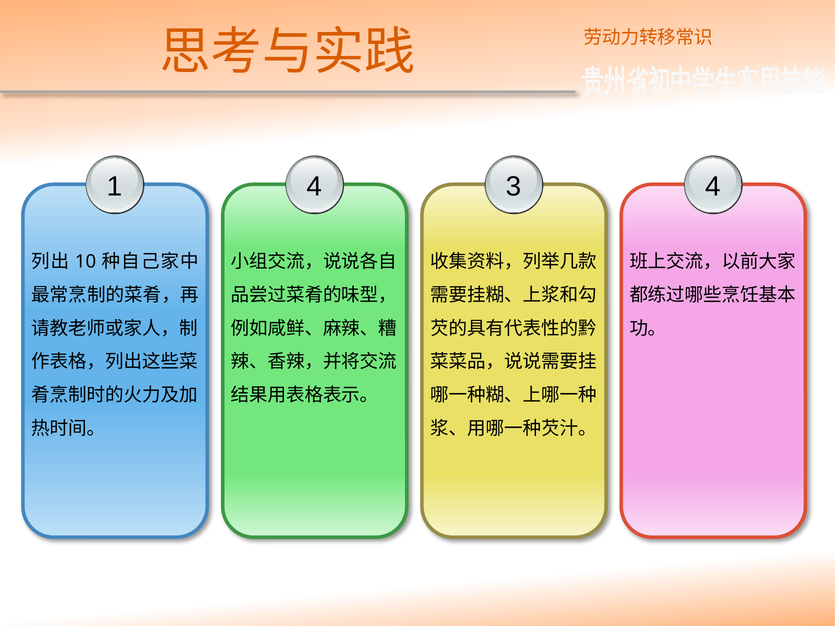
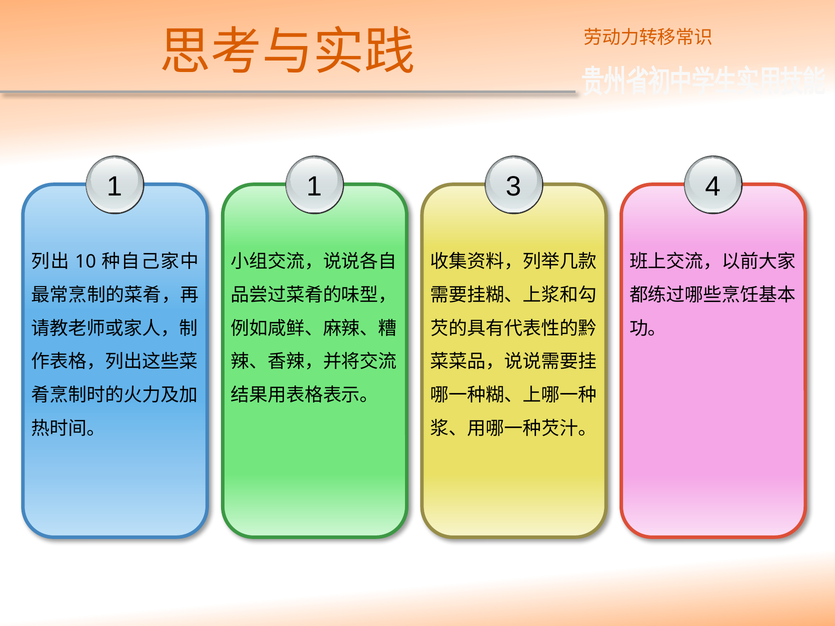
1 4: 4 -> 1 (314, 187)
